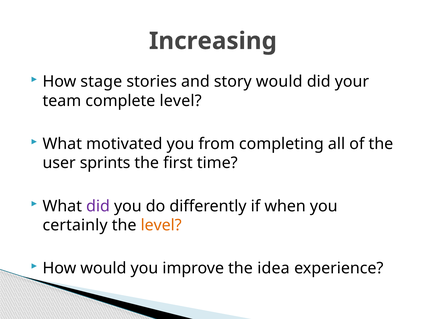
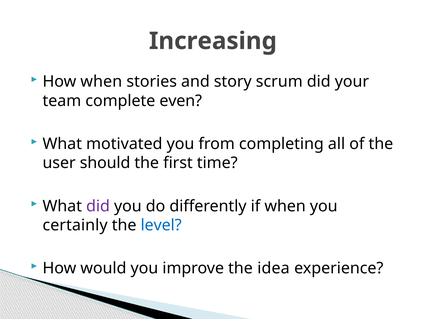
How stage: stage -> when (101, 82)
story would: would -> scrum (279, 82)
complete level: level -> even (181, 101)
sprints: sprints -> should (105, 163)
level colour: orange -> blue (161, 226)
